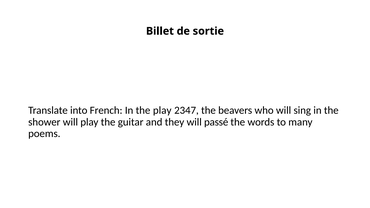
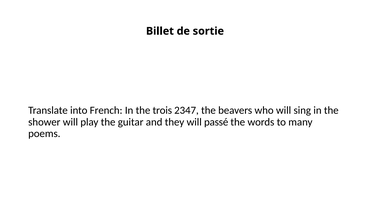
the play: play -> trois (162, 110)
